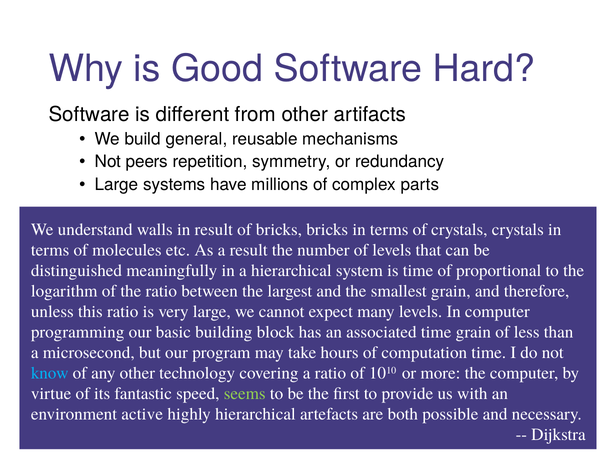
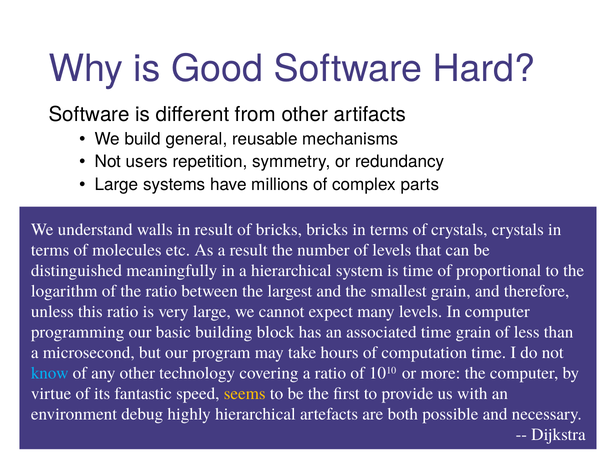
peers: peers -> users (147, 162)
seems colour: light green -> yellow (245, 394)
active: active -> debug (142, 414)
